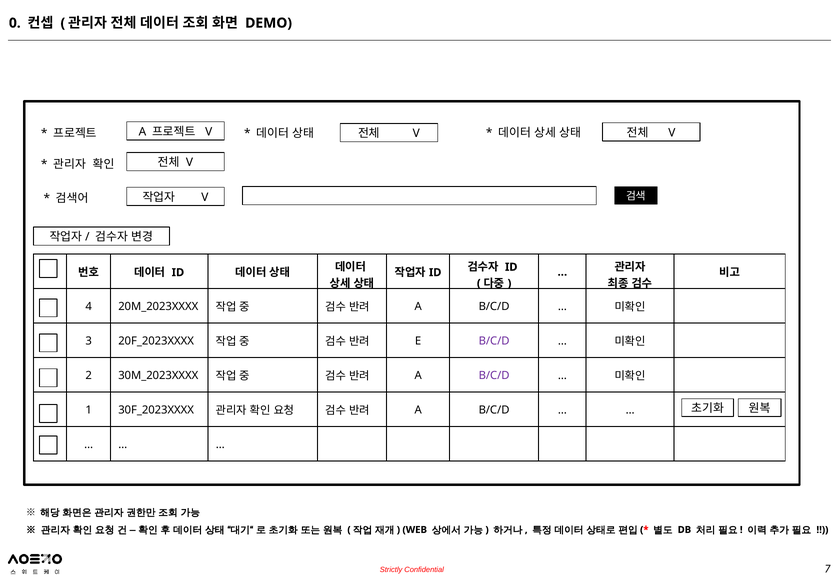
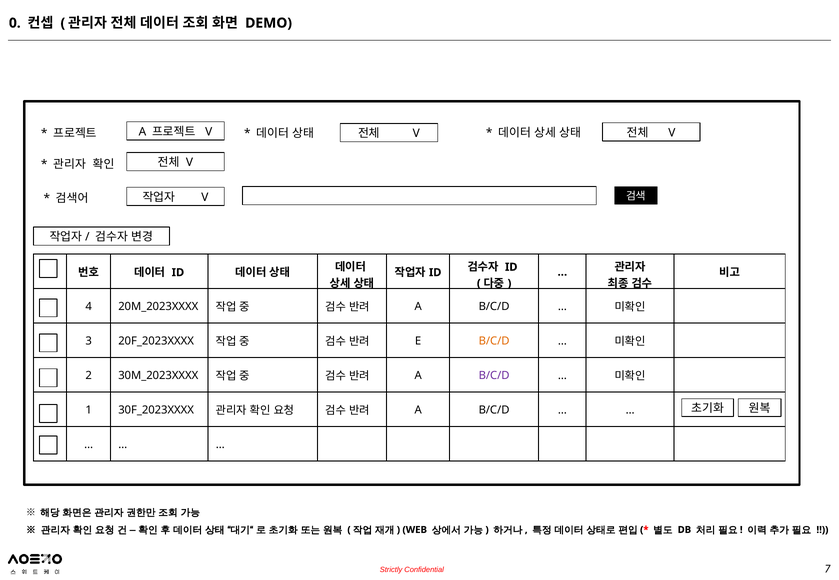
B/C/D colour: purple -> orange (494, 341)
